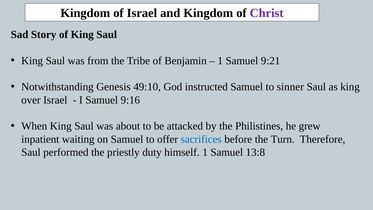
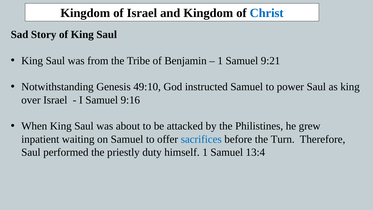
Christ colour: purple -> blue (267, 13)
sinner: sinner -> power (290, 87)
13:8: 13:8 -> 13:4 (255, 152)
